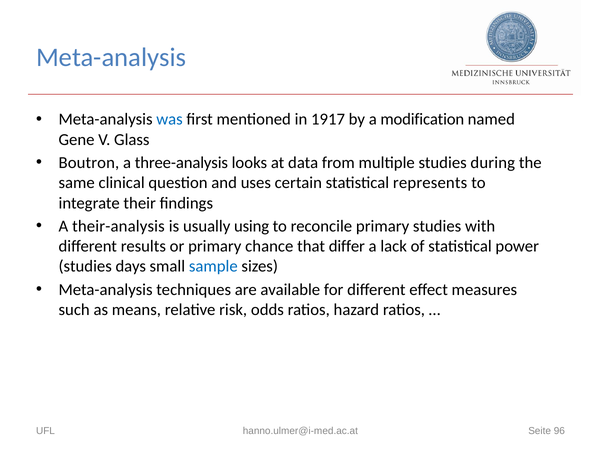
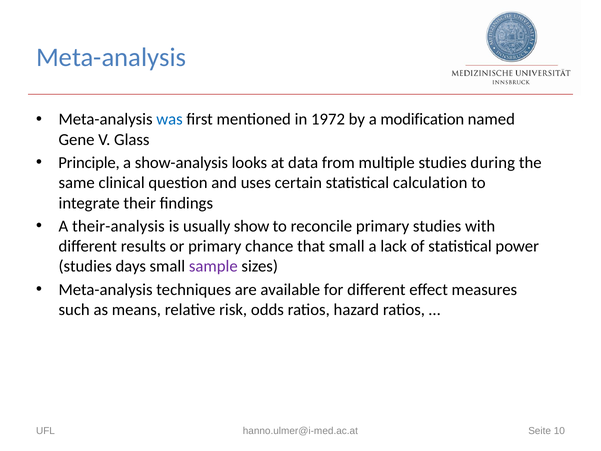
1917: 1917 -> 1972 (328, 119)
Boutron: Boutron -> Principle (89, 163)
three-analysis: three-analysis -> show-analysis (181, 163)
represents: represents -> calculation (430, 183)
using: using -> show (252, 226)
that differ: differ -> small (347, 246)
sample colour: blue -> purple (213, 266)
96: 96 -> 10 (559, 430)
